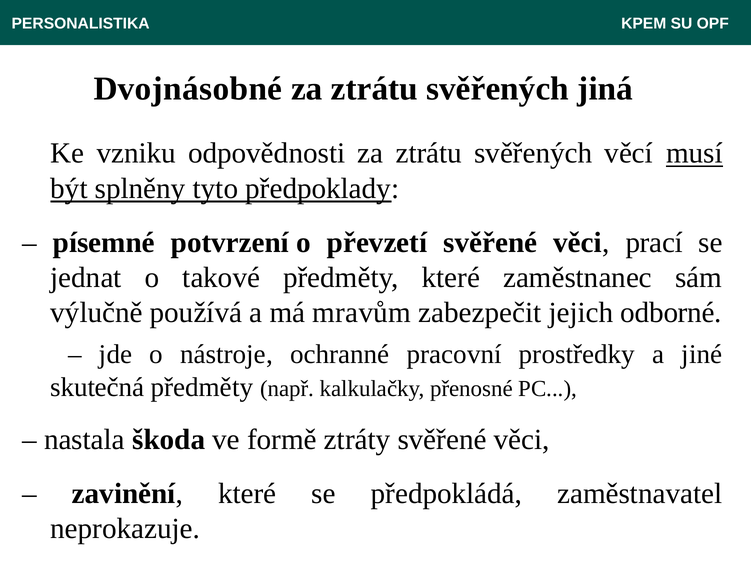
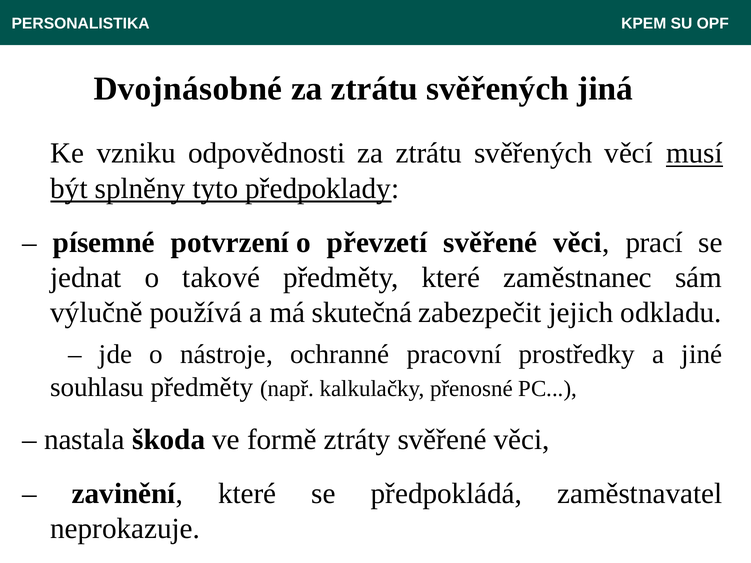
mravům: mravům -> skutečná (362, 313)
odborné: odborné -> odkladu (671, 313)
skutečná: skutečná -> souhlasu (97, 387)
